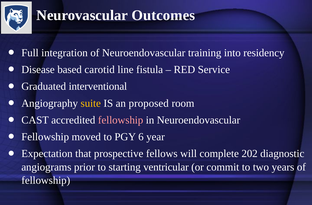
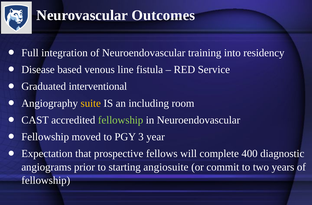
carotid: carotid -> venous (100, 70)
proposed: proposed -> including (149, 103)
fellowship colour: pink -> light green (121, 120)
6: 6 -> 3 (141, 137)
202: 202 -> 400 (250, 153)
ventricular: ventricular -> angiosuite (166, 167)
